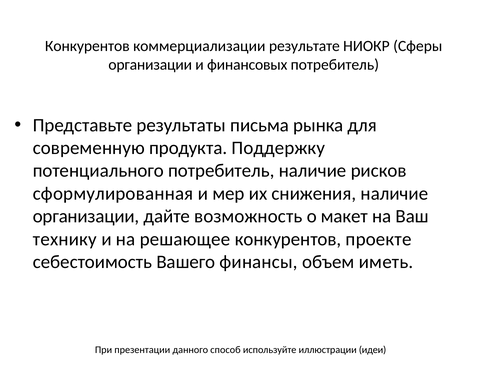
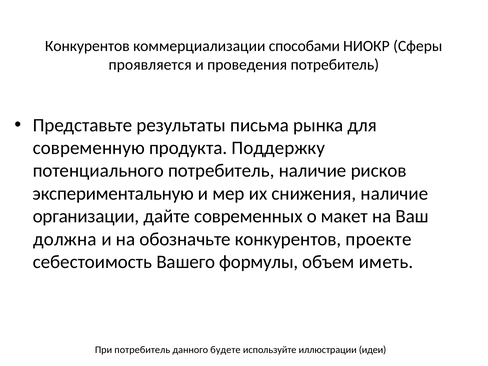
результате: результате -> способами (304, 46)
организации: организации -> проявляется (150, 65)
финансовых: финансовых -> проведения (247, 65)
сформулированная: сформулированная -> экспериментальную (113, 194)
возможность: возможность -> современных (248, 216)
технику: технику -> должна (65, 239)
решающее: решающее -> обозначьте (185, 239)
финансы: финансы -> формулы (259, 262)
При презентации: презентации -> потребитель (142, 350)
способ: способ -> будете (225, 350)
